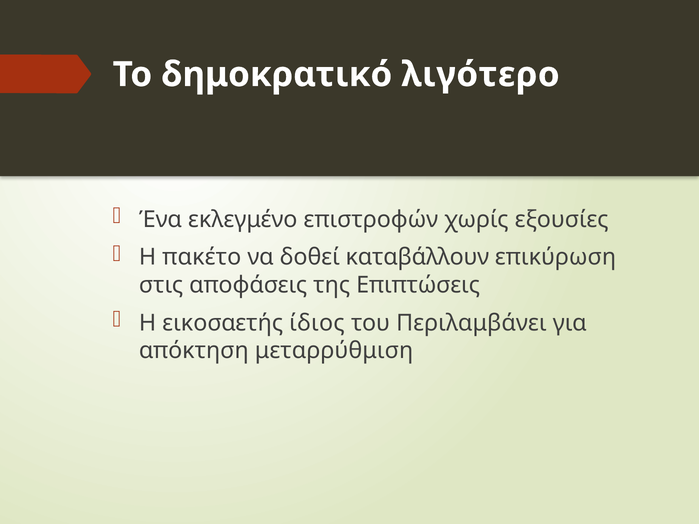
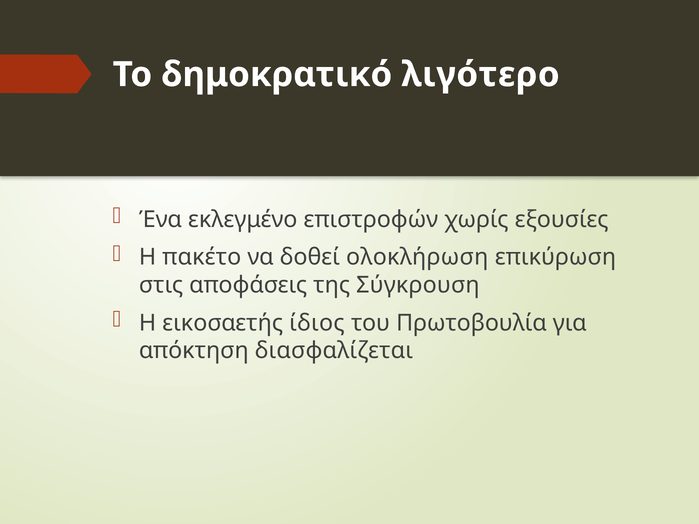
καταβάλλουν: καταβάλλουν -> ολοκλήρωση (417, 257)
Επιπτώσεις: Επιπτώσεις -> Σύγκρουση (418, 285)
Περιλαμβάνει: Περιλαμβάνει -> Πρωτοβουλία (471, 323)
μεταρρύθμιση: μεταρρύθμιση -> διασφαλίζεται (334, 351)
